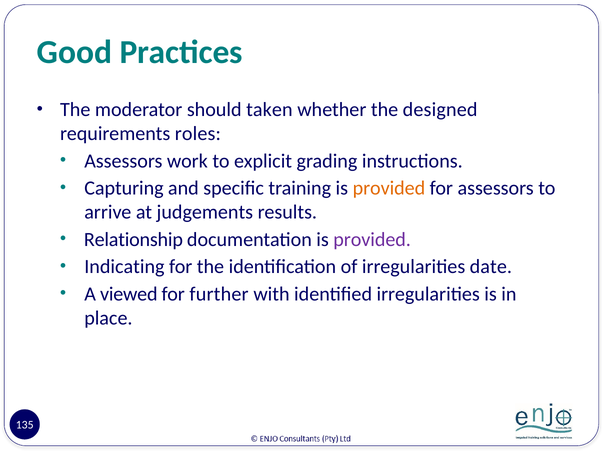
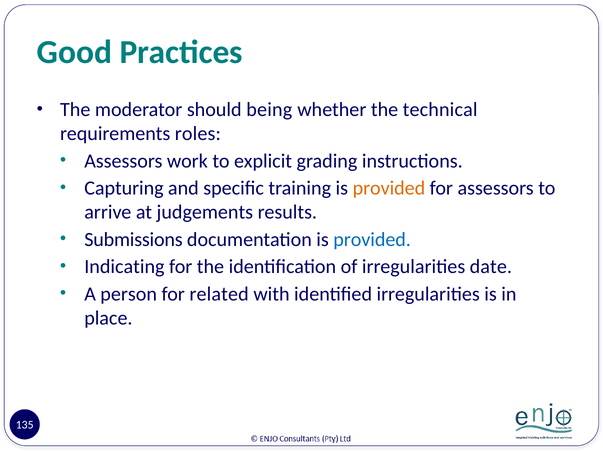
taken: taken -> being (269, 110)
designed: designed -> technical (440, 110)
Relationship: Relationship -> Submissions (133, 240)
provided colour: purple -> blue (372, 240)
viewed: viewed -> person (129, 294)
further: further -> related (219, 294)
